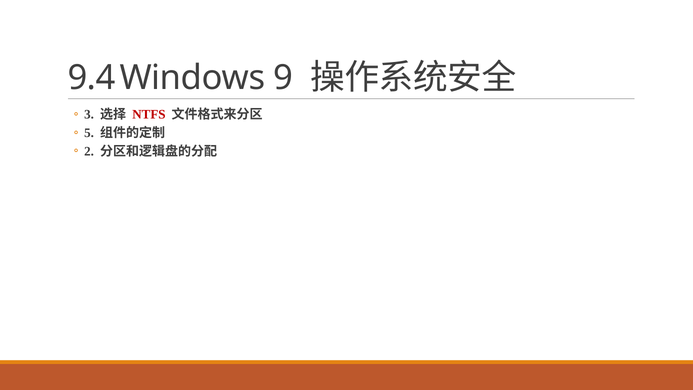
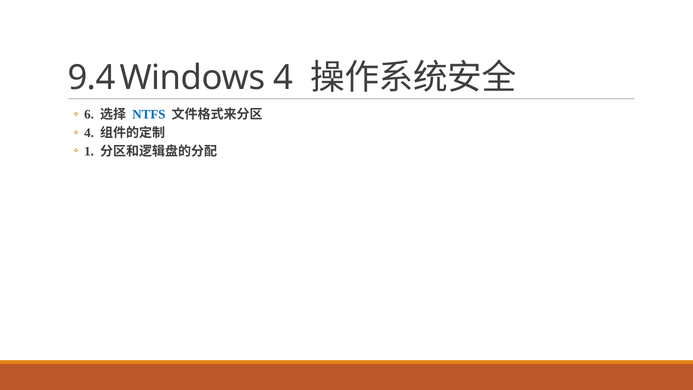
9: 9 -> 4 (283, 78)
3: 3 -> 6 (89, 114)
NTFS colour: red -> blue (149, 114)
5: 5 -> 4 (89, 133)
2: 2 -> 1 (89, 151)
